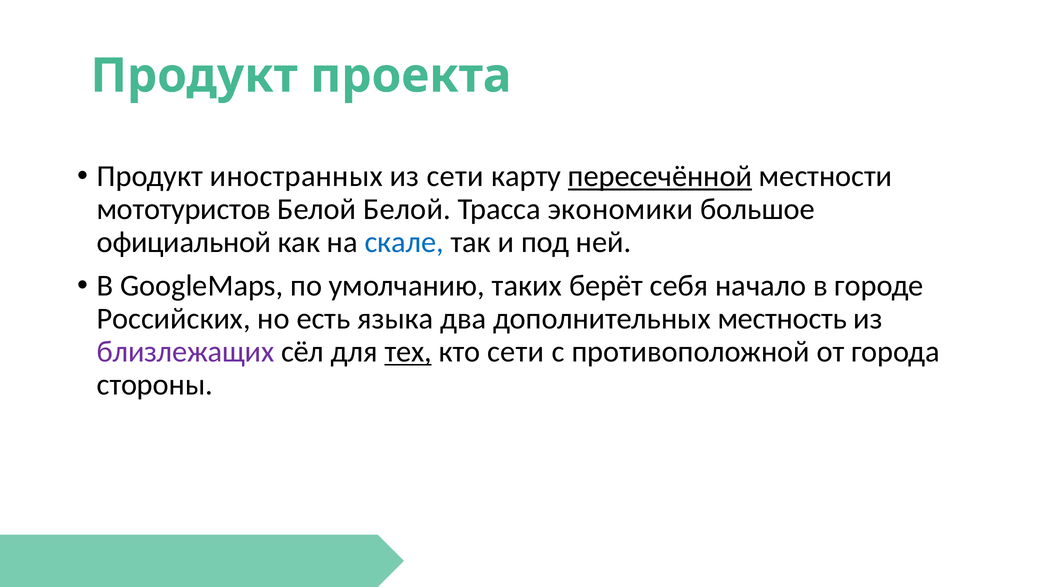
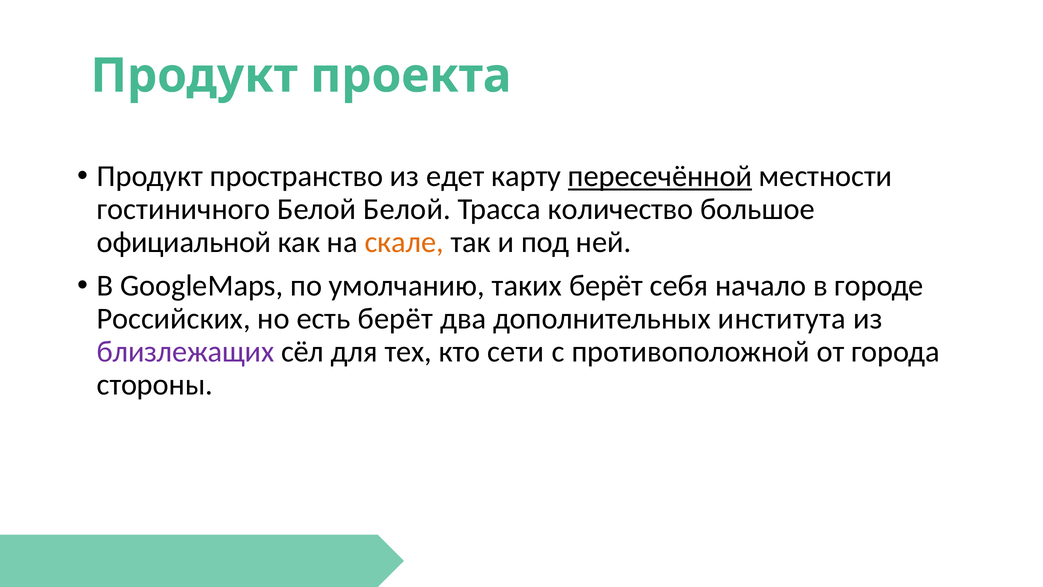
иностранных: иностранных -> пространство (297, 176)
из сети: сети -> едет (455, 176)
мототуристов: мототуристов -> гостиничного (184, 209)
экономики: экономики -> количество (621, 209)
скале colour: blue -> orange (404, 242)
есть языка: языка -> берёт (395, 319)
местность: местность -> института (782, 319)
тех underline: present -> none (408, 352)
